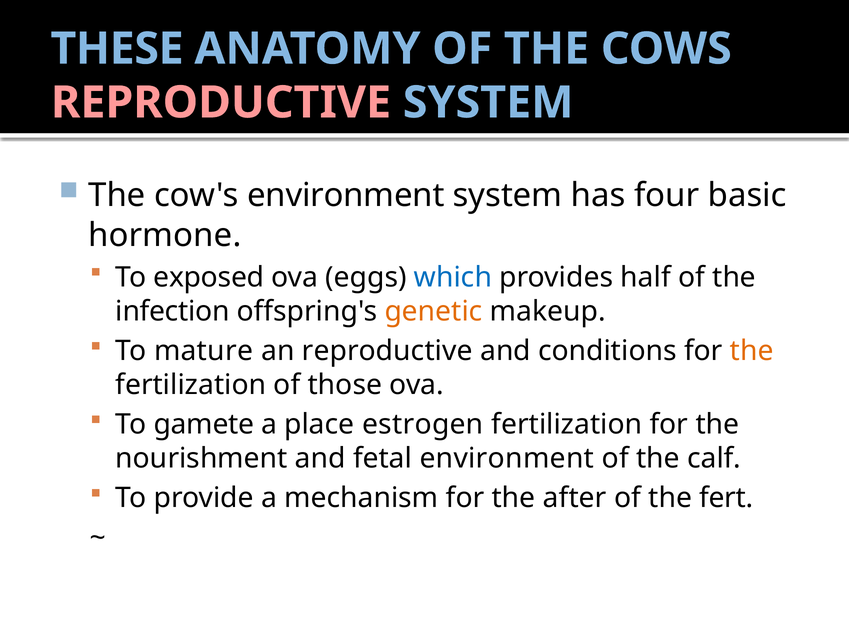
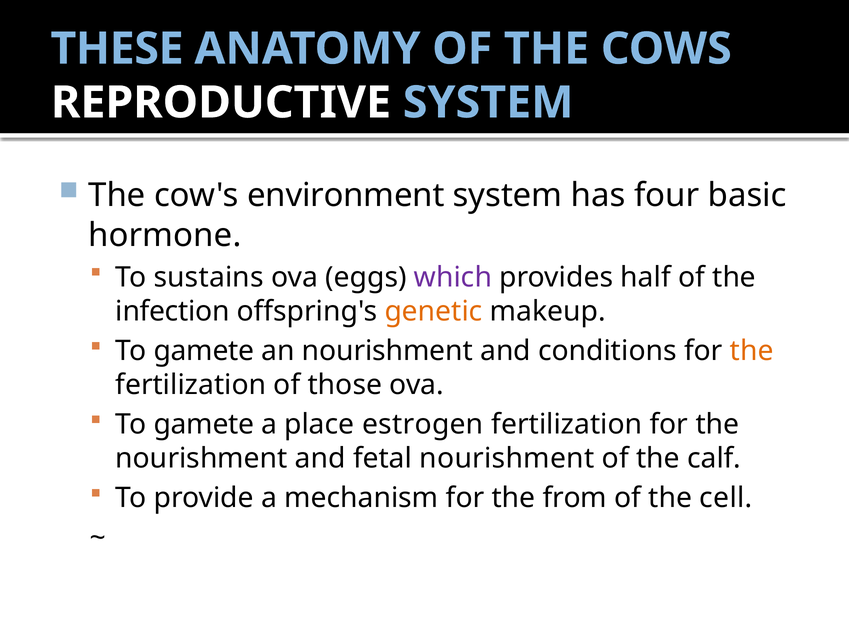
REPRODUCTIVE colour: pink -> white (221, 103)
exposed: exposed -> sustains (209, 277)
which colour: blue -> purple (453, 277)
mature: mature -> gamete (204, 351)
an reproductive: reproductive -> nourishment (387, 351)
fetal environment: environment -> nourishment (507, 458)
after: after -> from (575, 498)
fert: fert -> cell (726, 498)
